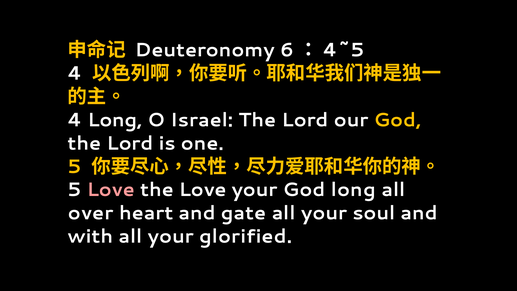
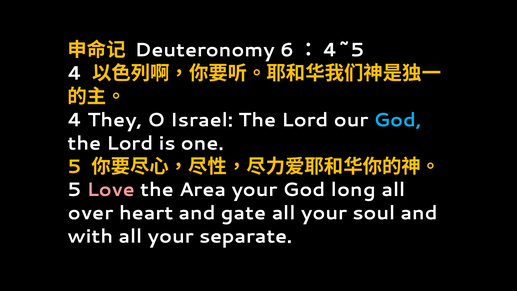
4 Long: Long -> They (115, 120)
God colour: yellow -> light blue (398, 120)
the Love: Love -> Area (203, 190)
glorified: glorified -> separate (246, 236)
